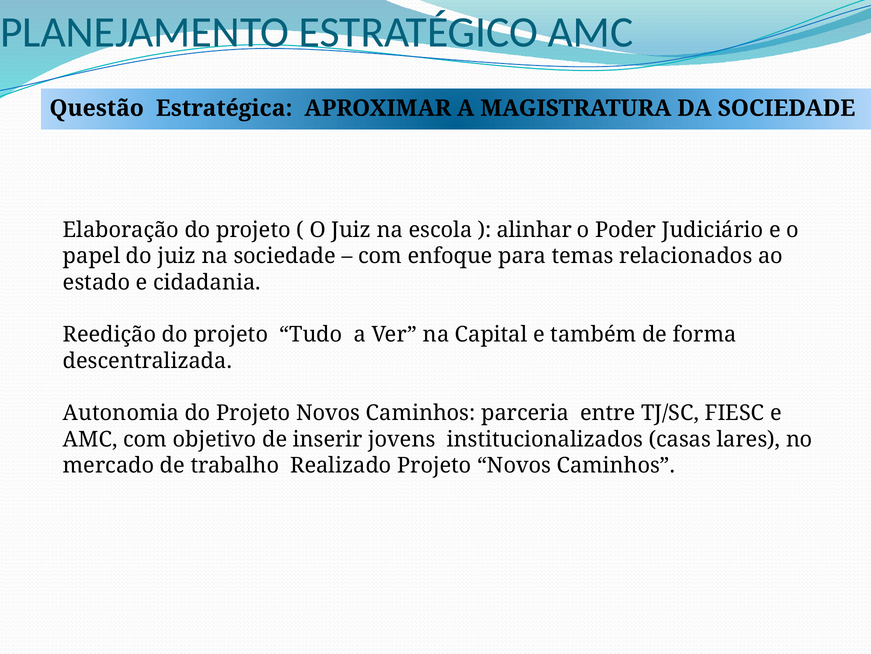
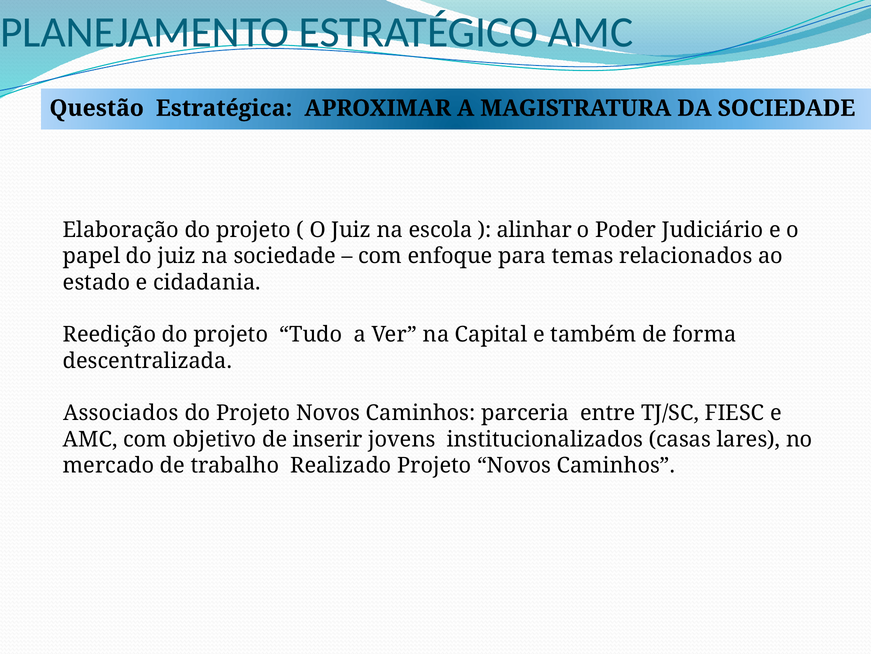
Autonomia: Autonomia -> Associados (121, 413)
